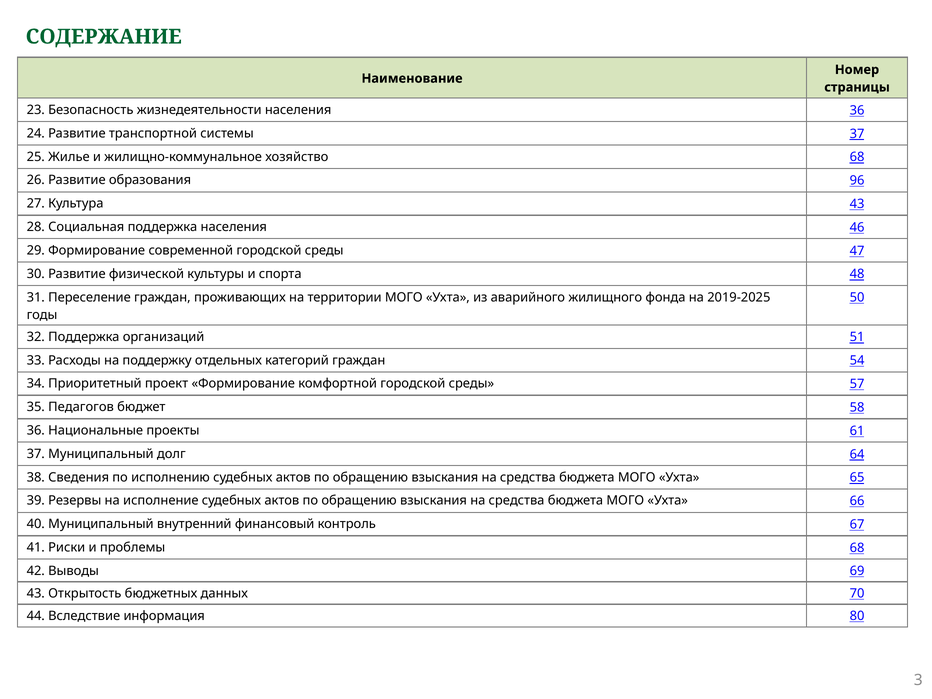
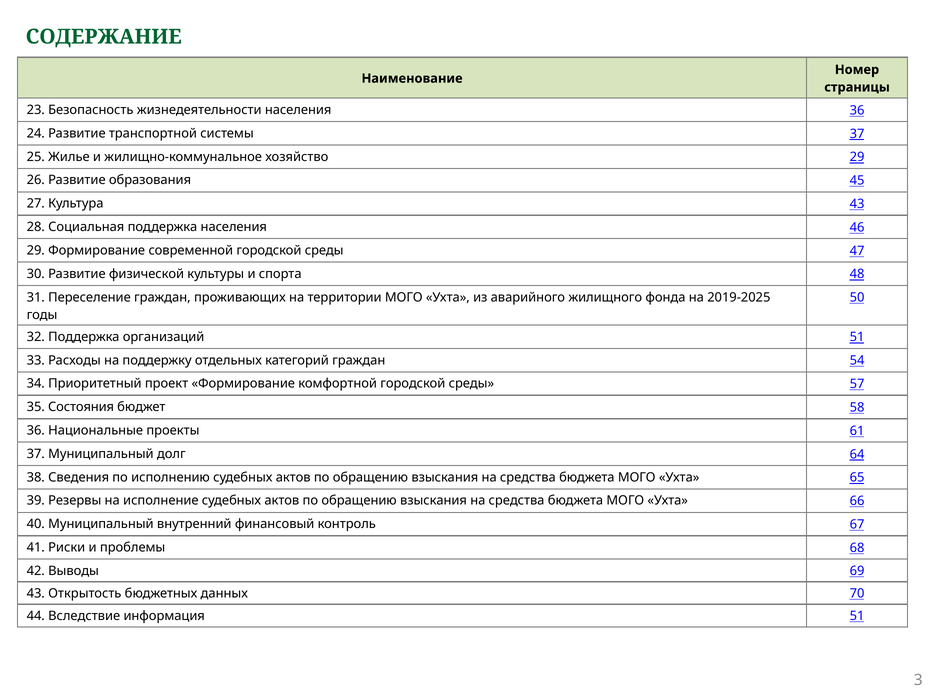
хозяйство 68: 68 -> 29 (857, 157)
96: 96 -> 45 (857, 181)
Педагогов: Педагогов -> Состояния (81, 407)
информация 80: 80 -> 51 (857, 616)
